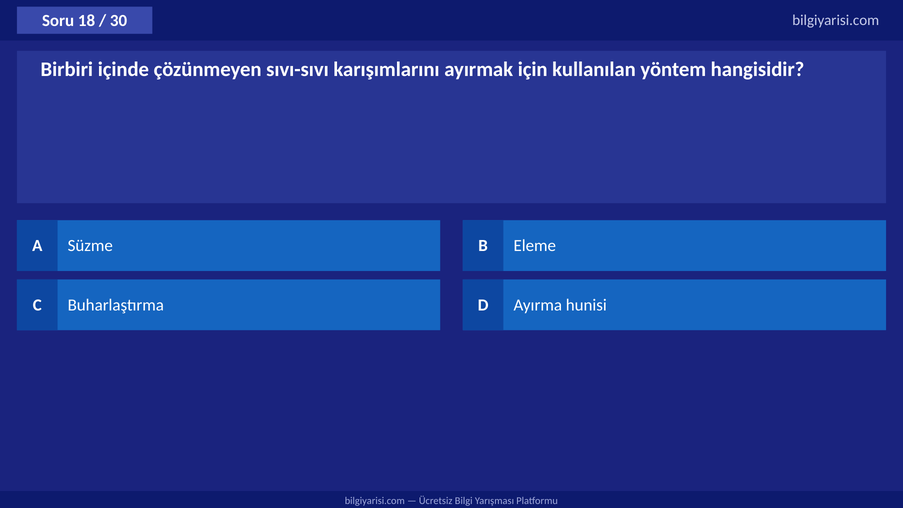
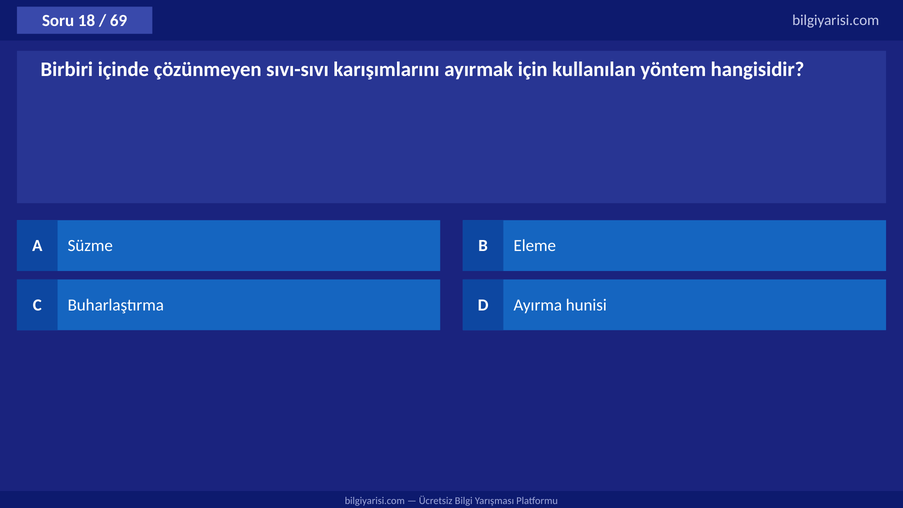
30: 30 -> 69 (119, 21)
